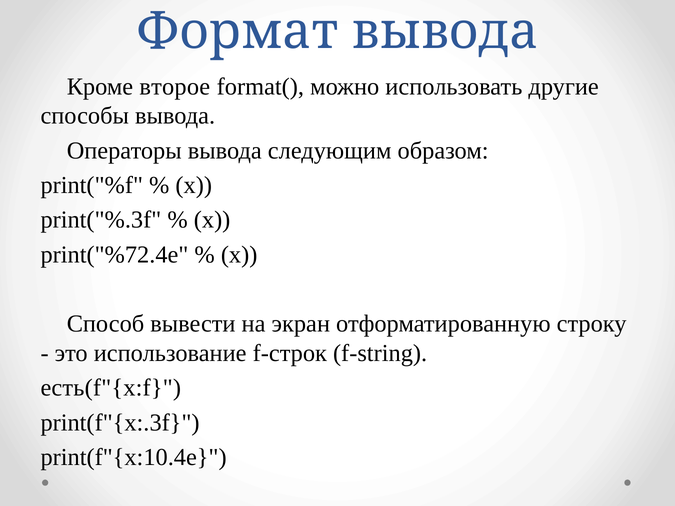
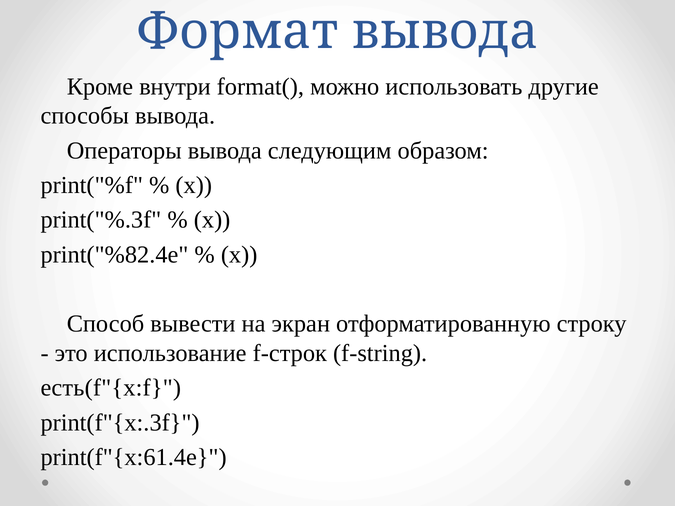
второе: второе -> внутри (175, 87)
print("%72.4e: print("%72.4e -> print("%82.4e (114, 255)
print(f"{x:10.4e: print(f"{x:10.4e -> print(f"{x:61.4e (134, 457)
